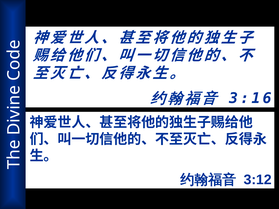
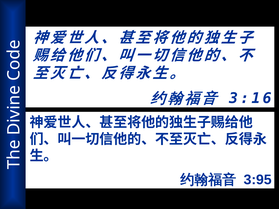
3:12: 3:12 -> 3:95 (258, 180)
